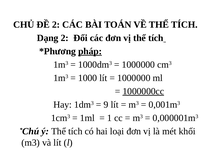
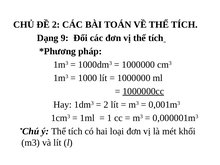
Dạng 2: 2 -> 9 (65, 38)
pháp underline: present -> none (90, 51)
9: 9 -> 2 (106, 105)
